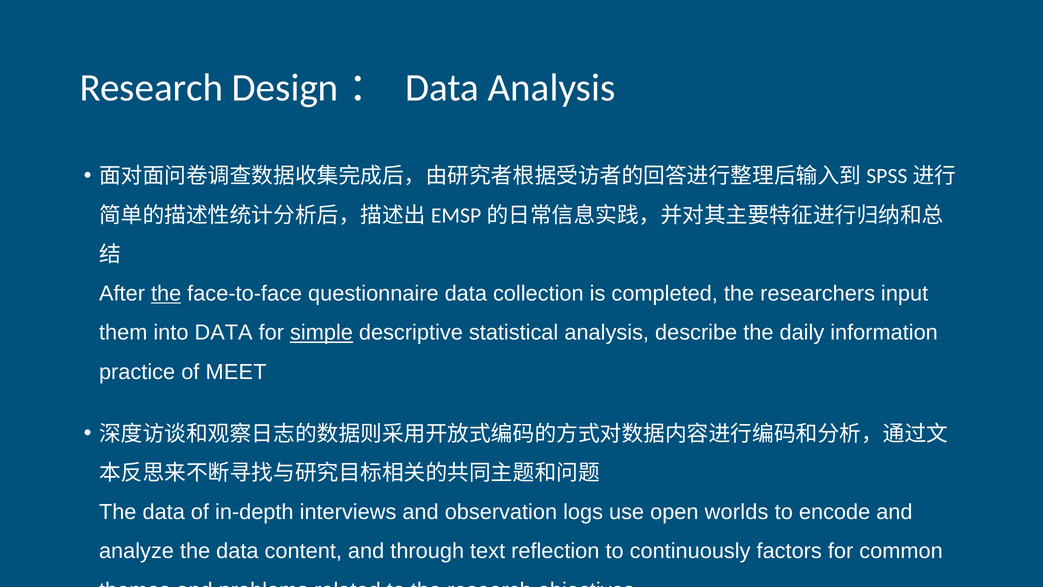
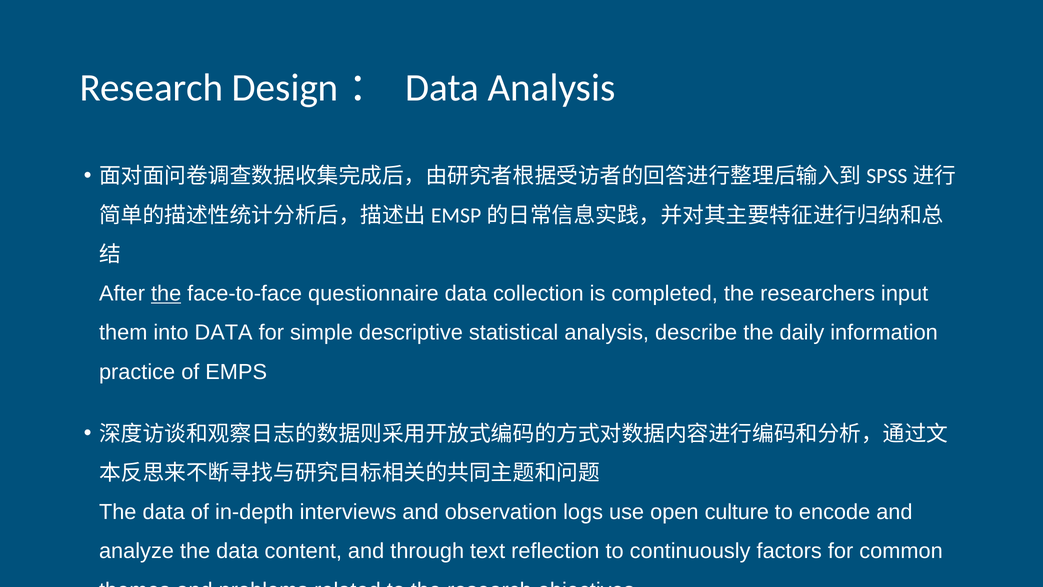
simple underline: present -> none (321, 333)
MEET: MEET -> EMPS (236, 372)
worlds: worlds -> culture (737, 512)
